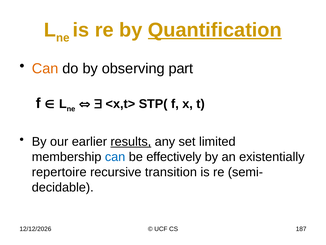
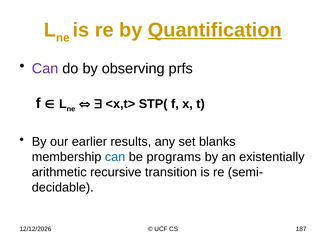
Can colour: orange -> purple (45, 68)
part: part -> prfs (181, 68)
results underline: present -> none (131, 141)
limited: limited -> blanks (217, 141)
effectively: effectively -> programs (174, 157)
repertoire: repertoire -> arithmetic (59, 172)
